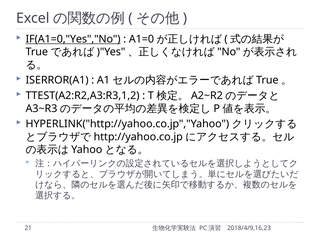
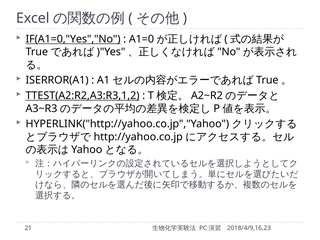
TTEST(A2:R2,A3:R3,1,2 underline: none -> present (83, 96)
